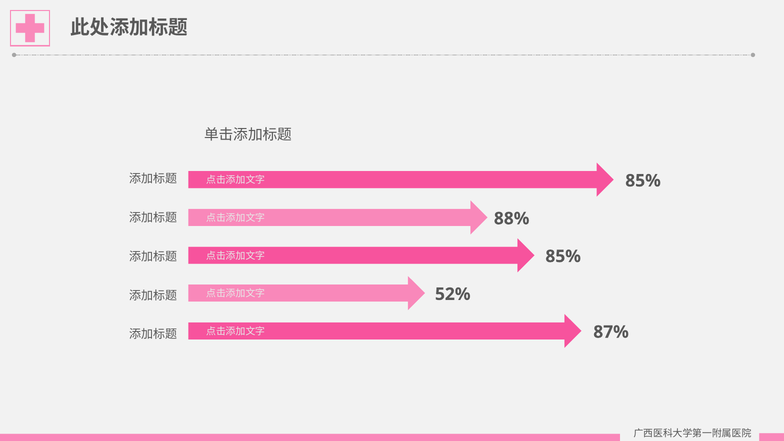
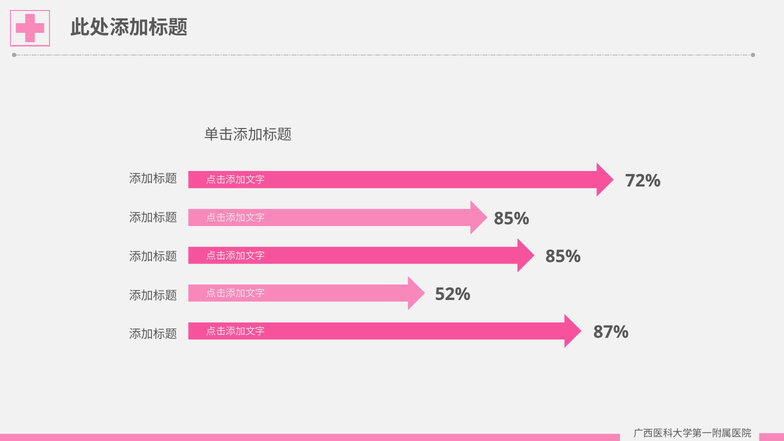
85%: 85% -> 72% (643, 181)
88%: 88% -> 85% (512, 219)
